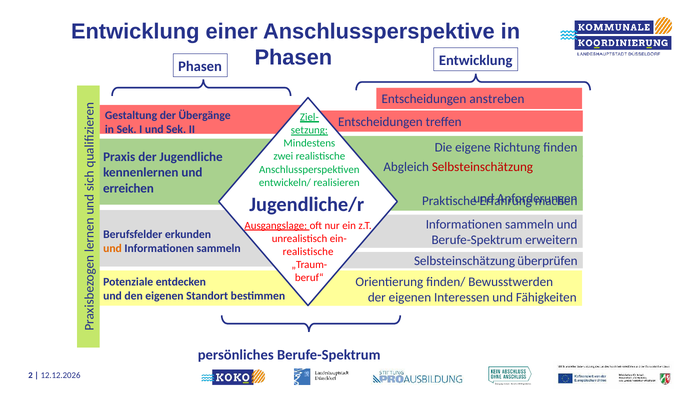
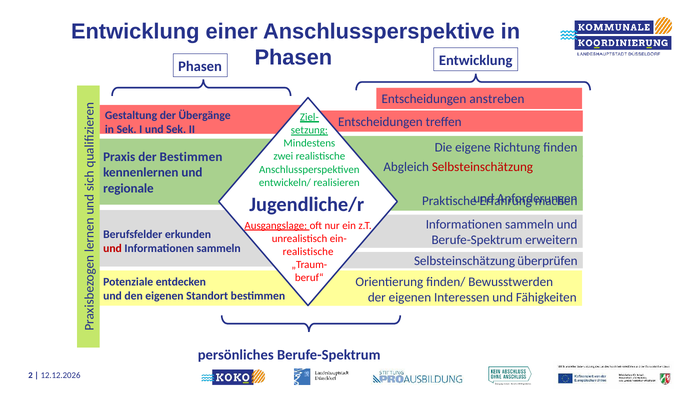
der Jugendliche: Jugendliche -> Bestimmen (191, 157)
erreichen: erreichen -> regionale (128, 188)
und colour: orange -> red (113, 249)
